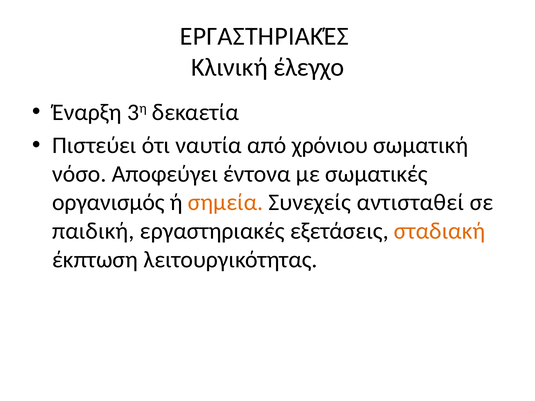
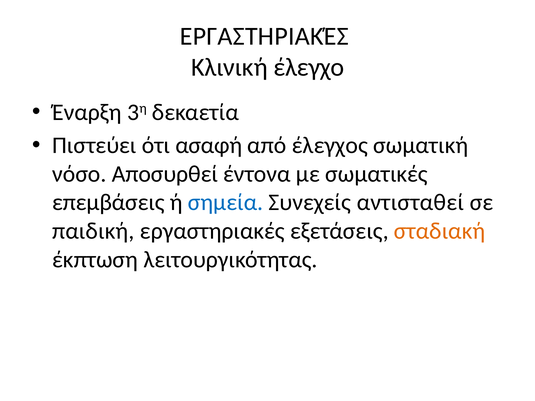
ναυτία: ναυτία -> ασαφή (209, 146)
χρόνιου: χρόνιου -> έλεγχος (330, 146)
Αποφεύγει: Αποφεύγει -> Αποσυρθεί (165, 174)
οργανισμός: οργανισμός -> επεμβάσεις (108, 203)
σημεία colour: orange -> blue (226, 203)
